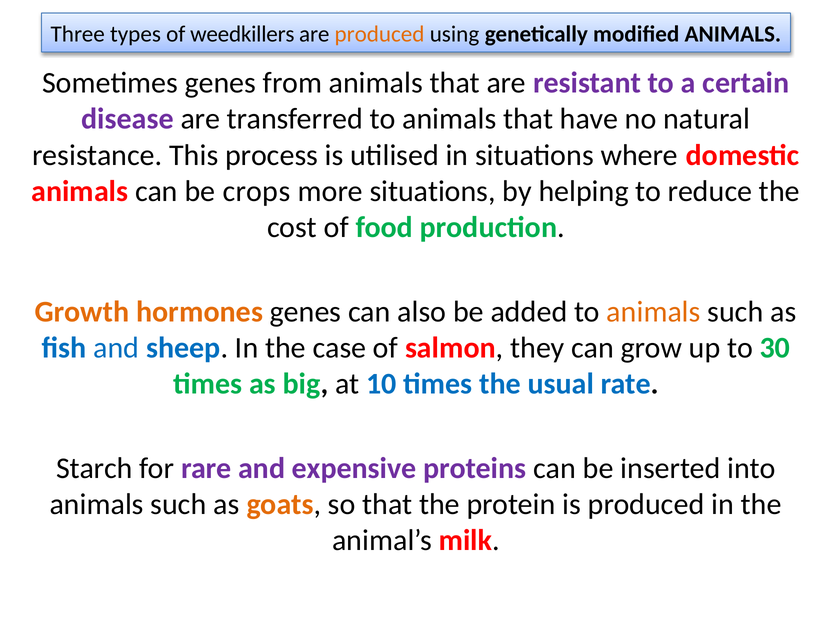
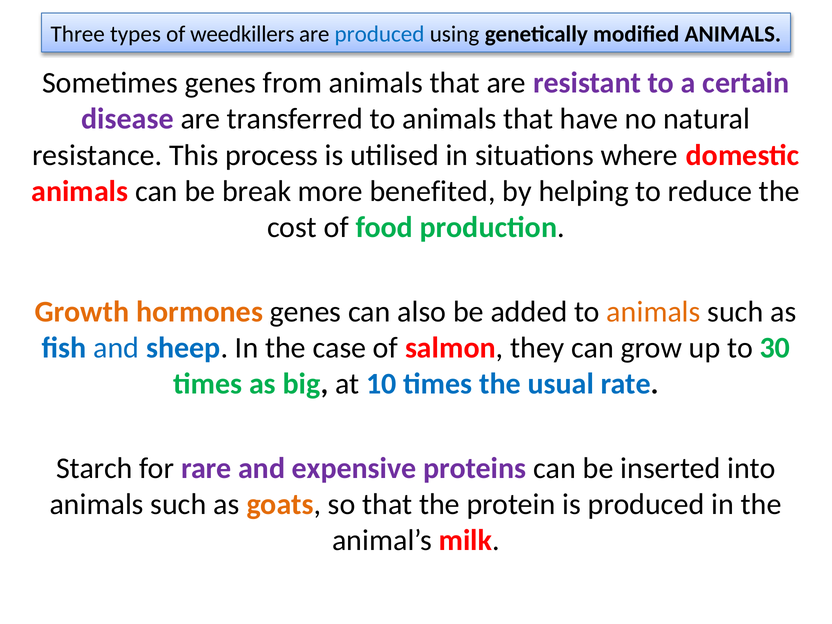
produced colour: orange -> blue (380, 34)
crops: crops -> break (257, 191)
more situations: situations -> benefited (433, 191)
